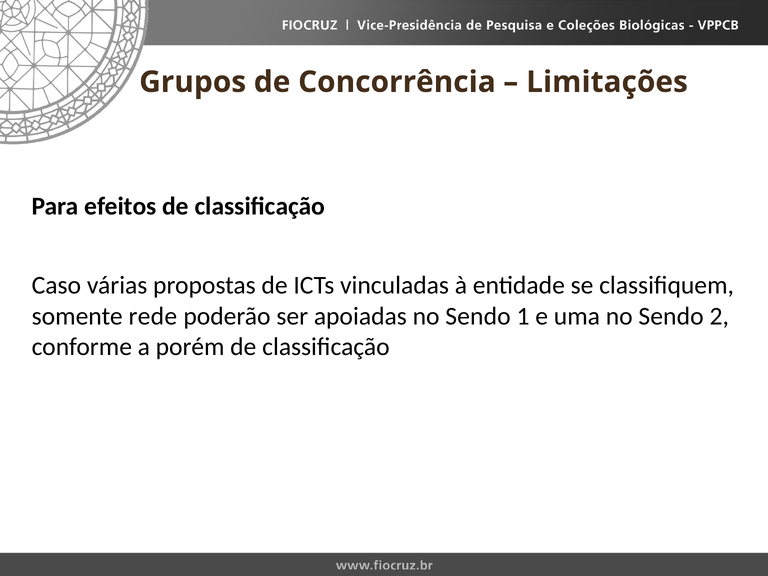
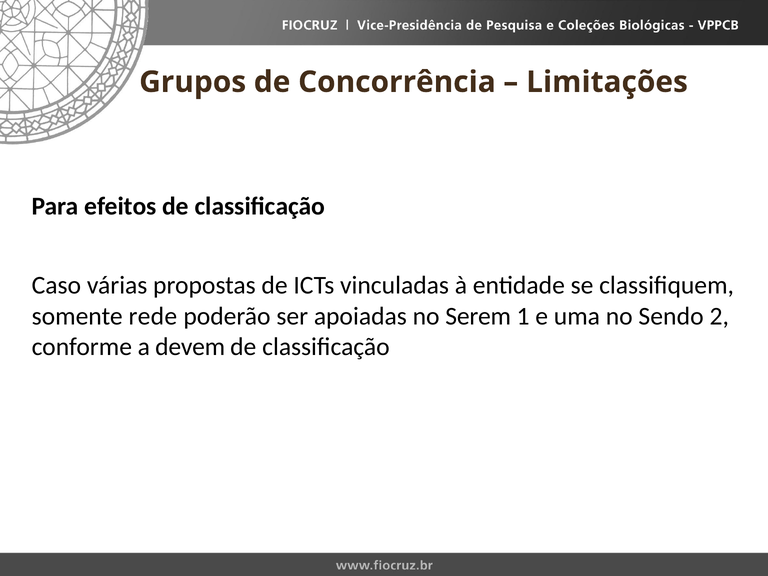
apoiadas no Sendo: Sendo -> Serem (478, 316)
porém: porém -> devem (190, 347)
